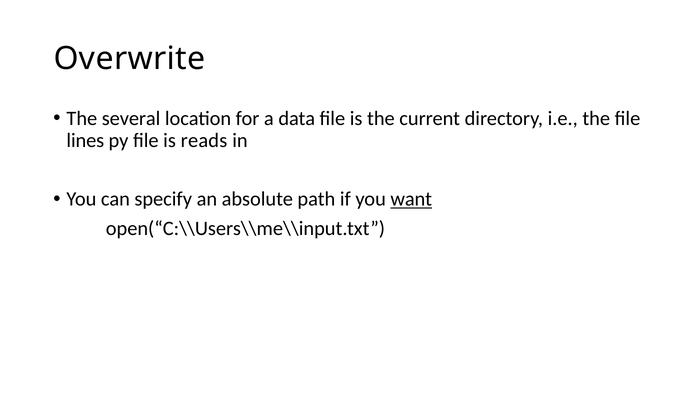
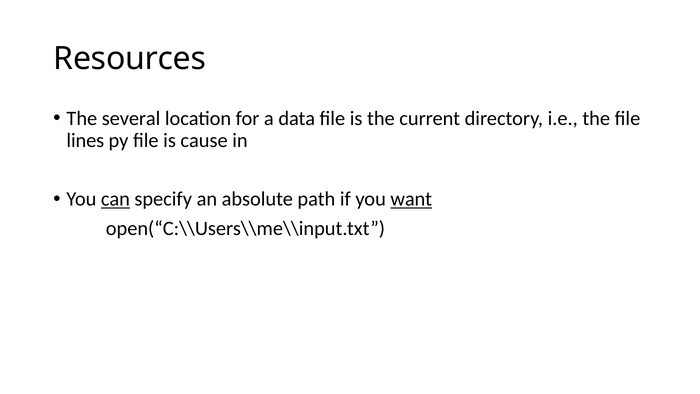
Overwrite: Overwrite -> Resources (130, 59)
reads: reads -> cause (204, 140)
can underline: none -> present (115, 199)
